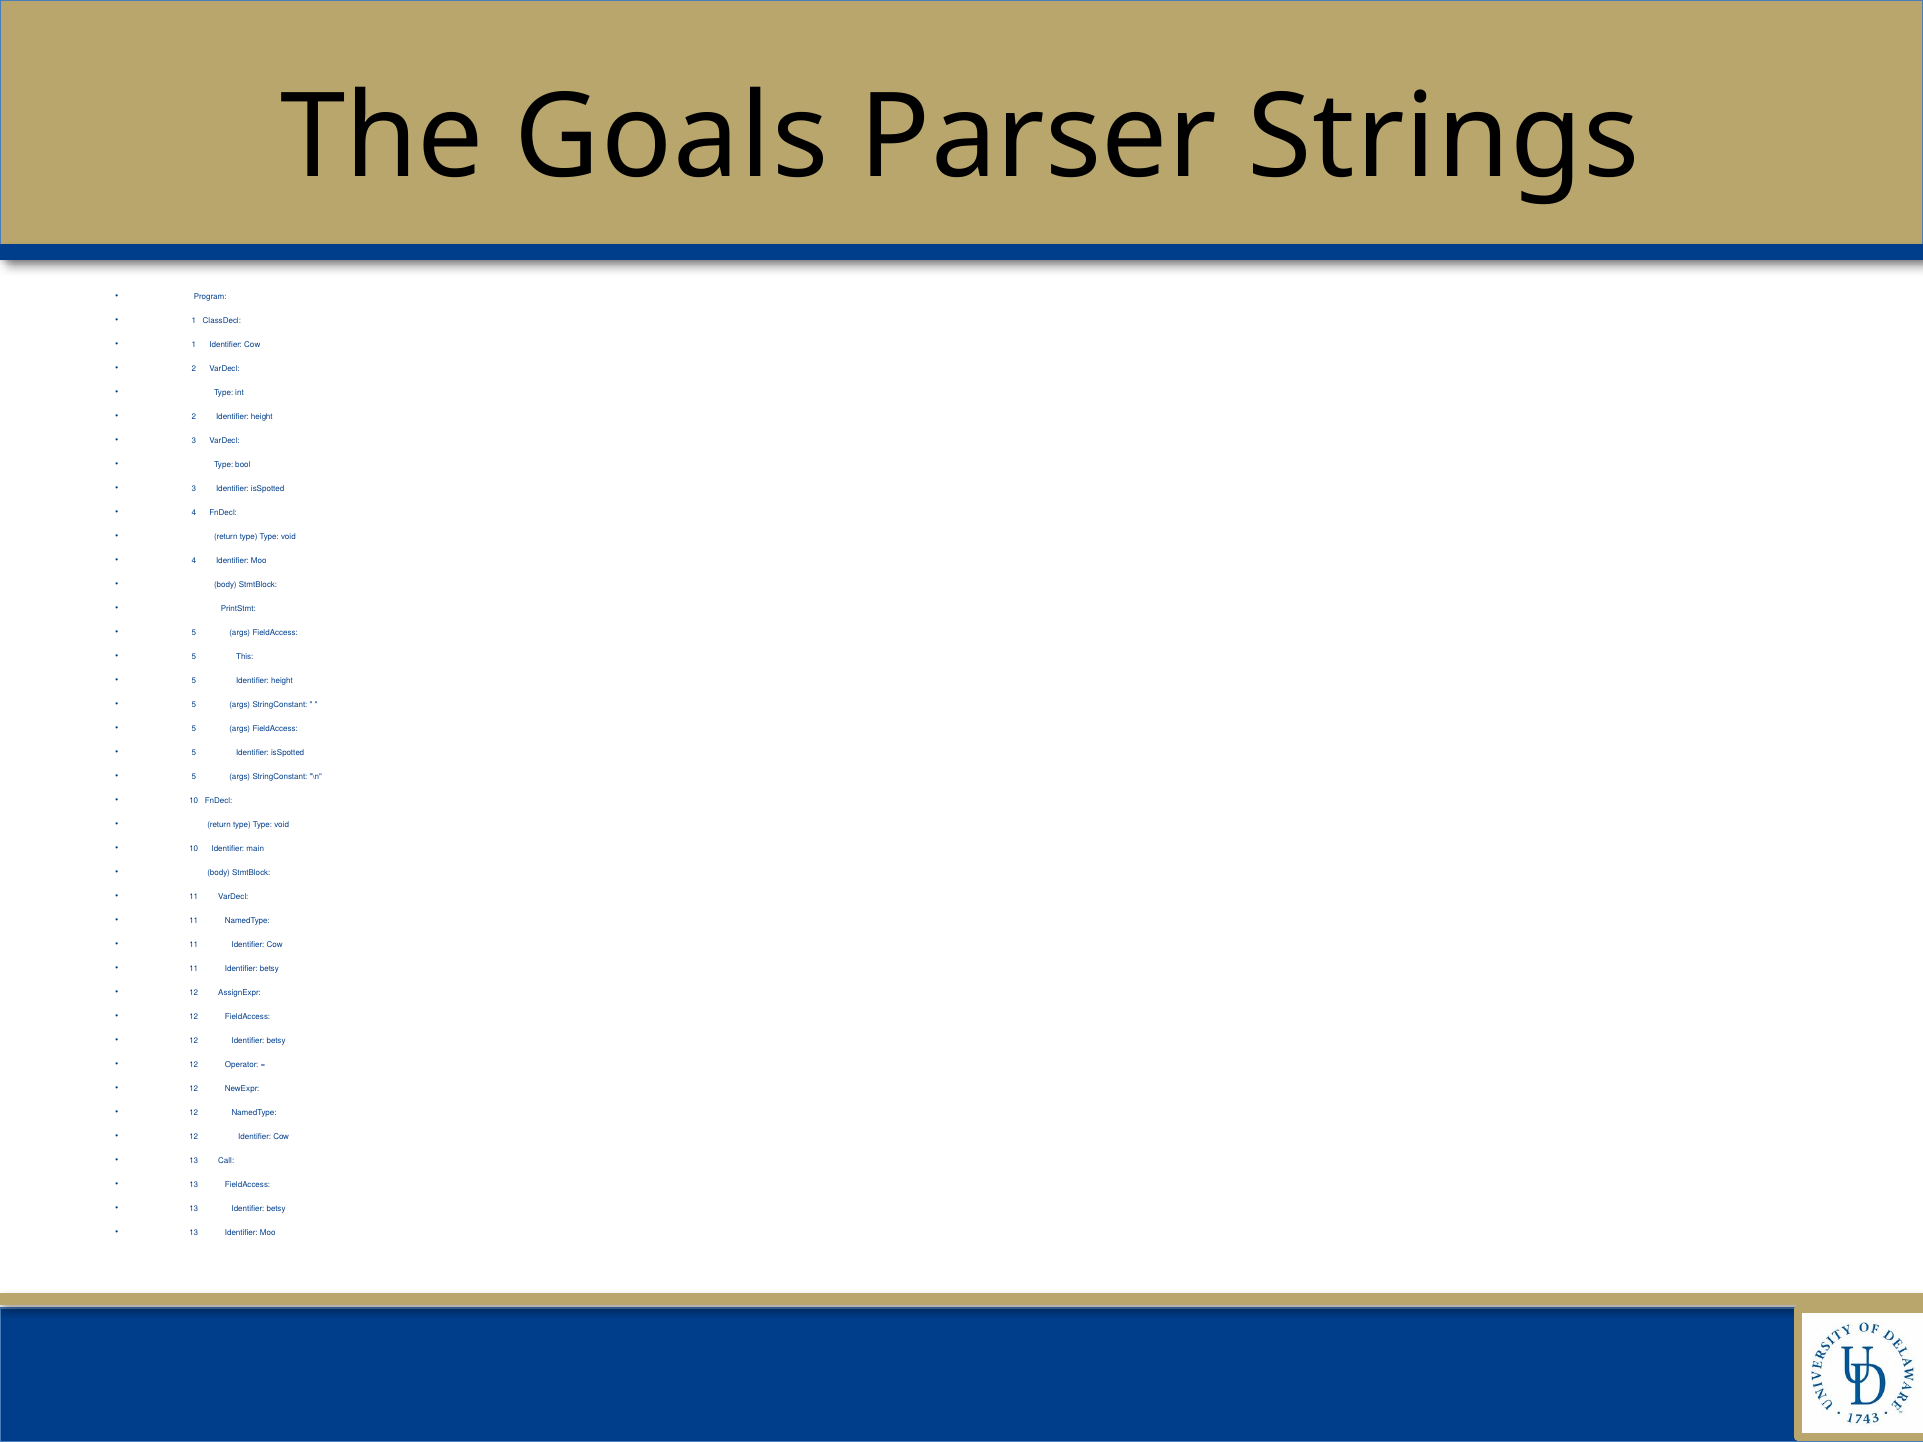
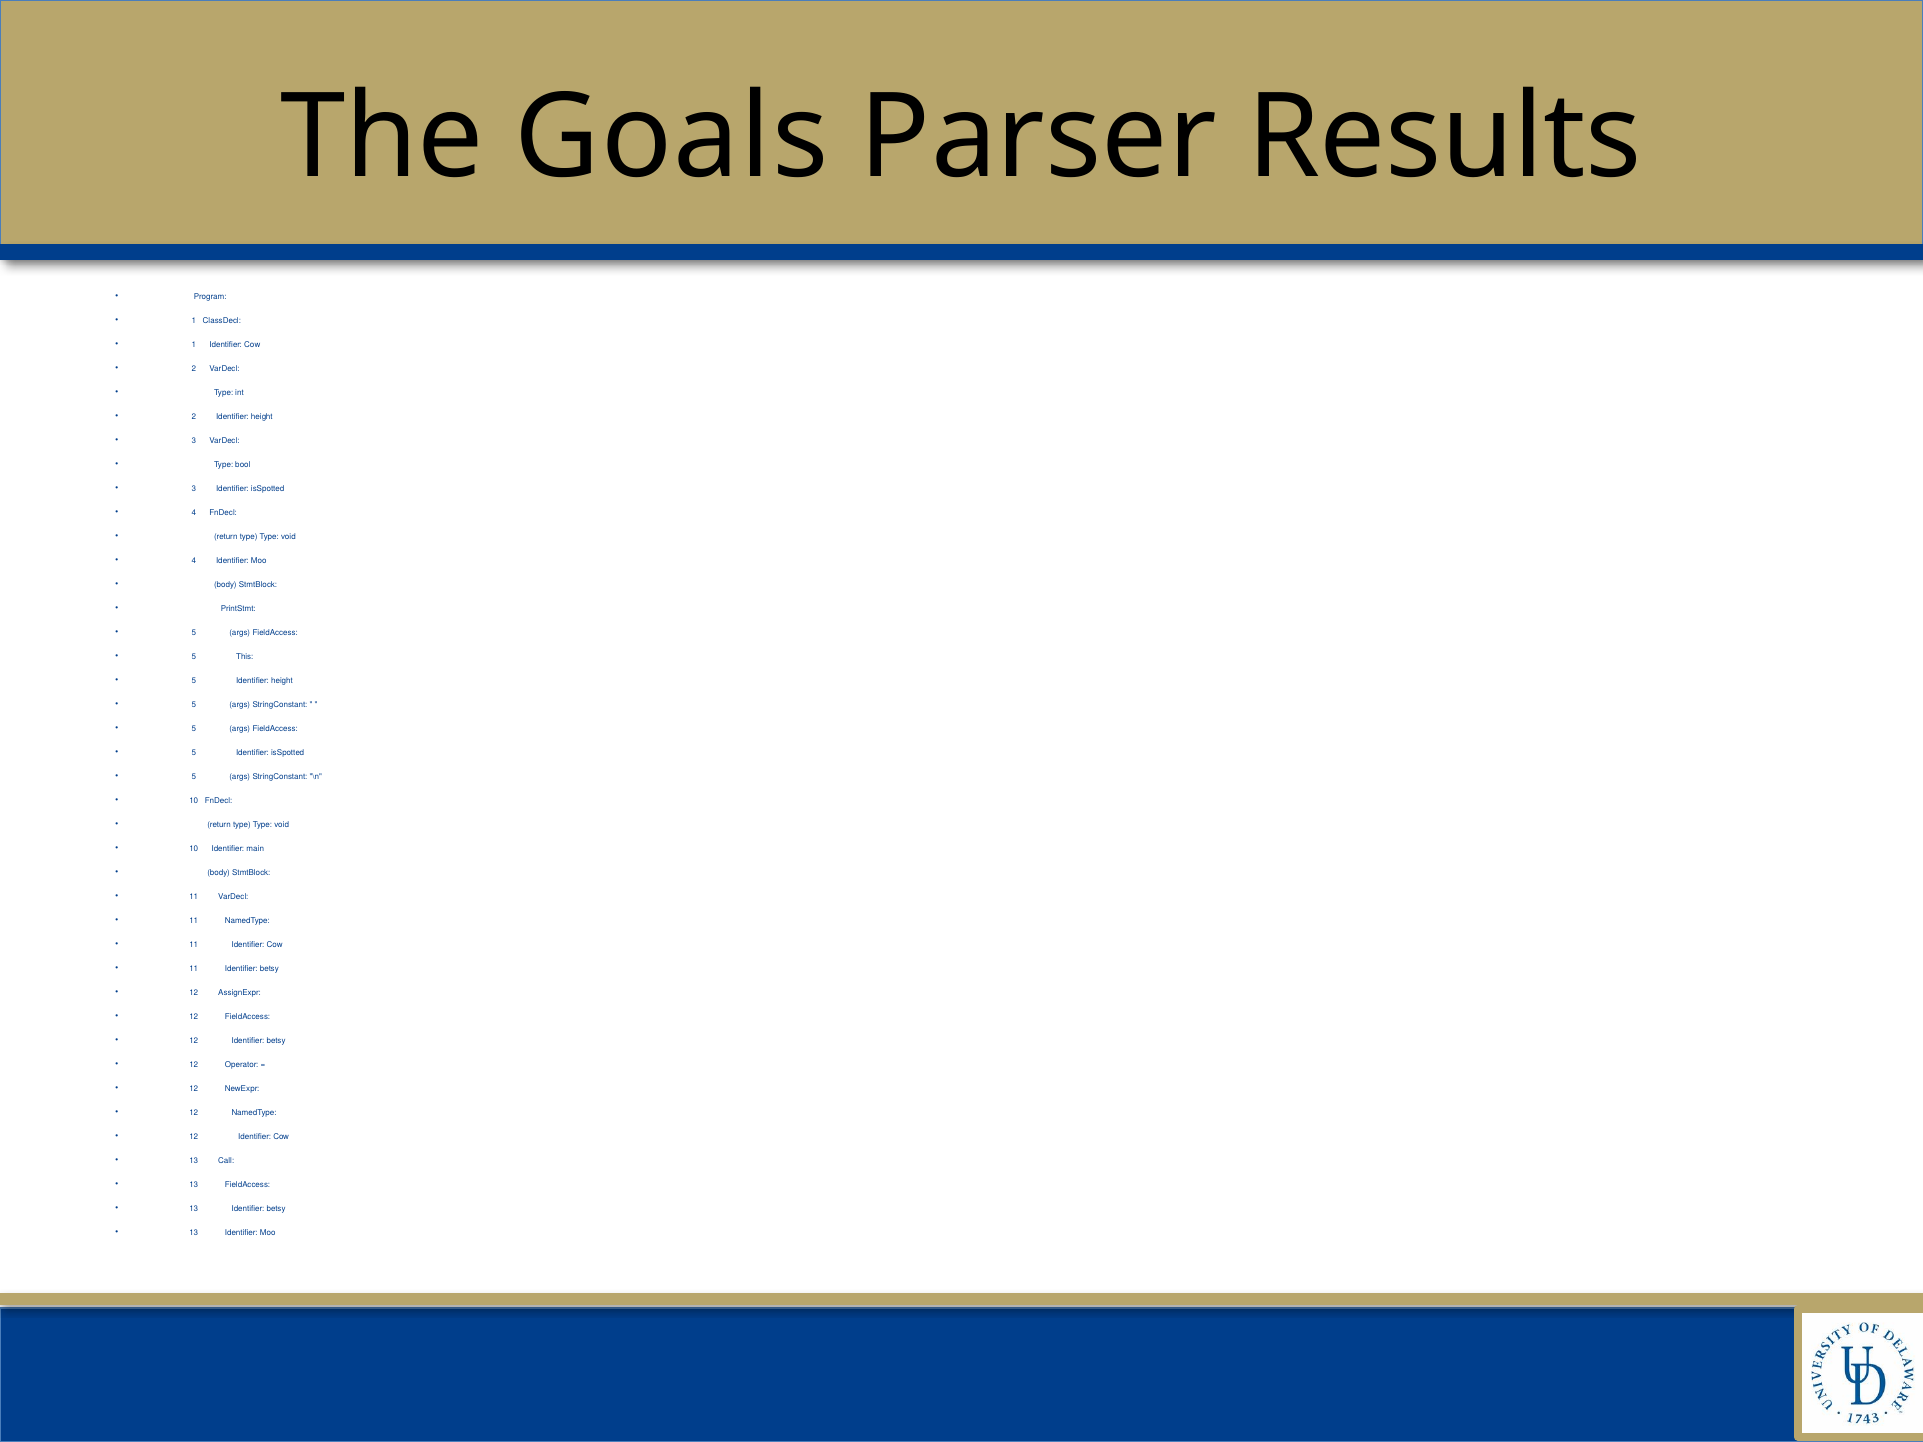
Strings: Strings -> Results (1444, 138)
